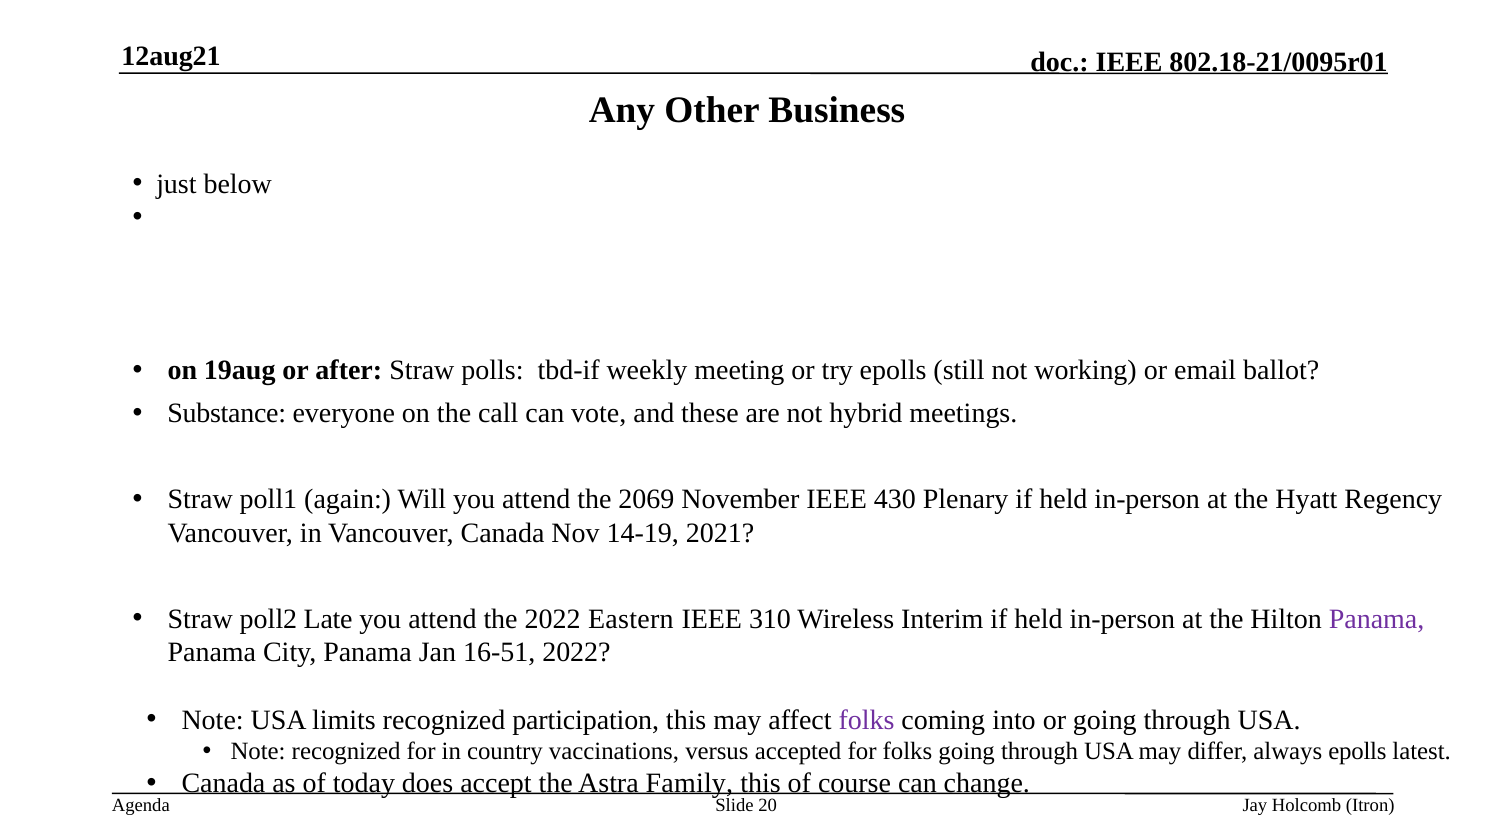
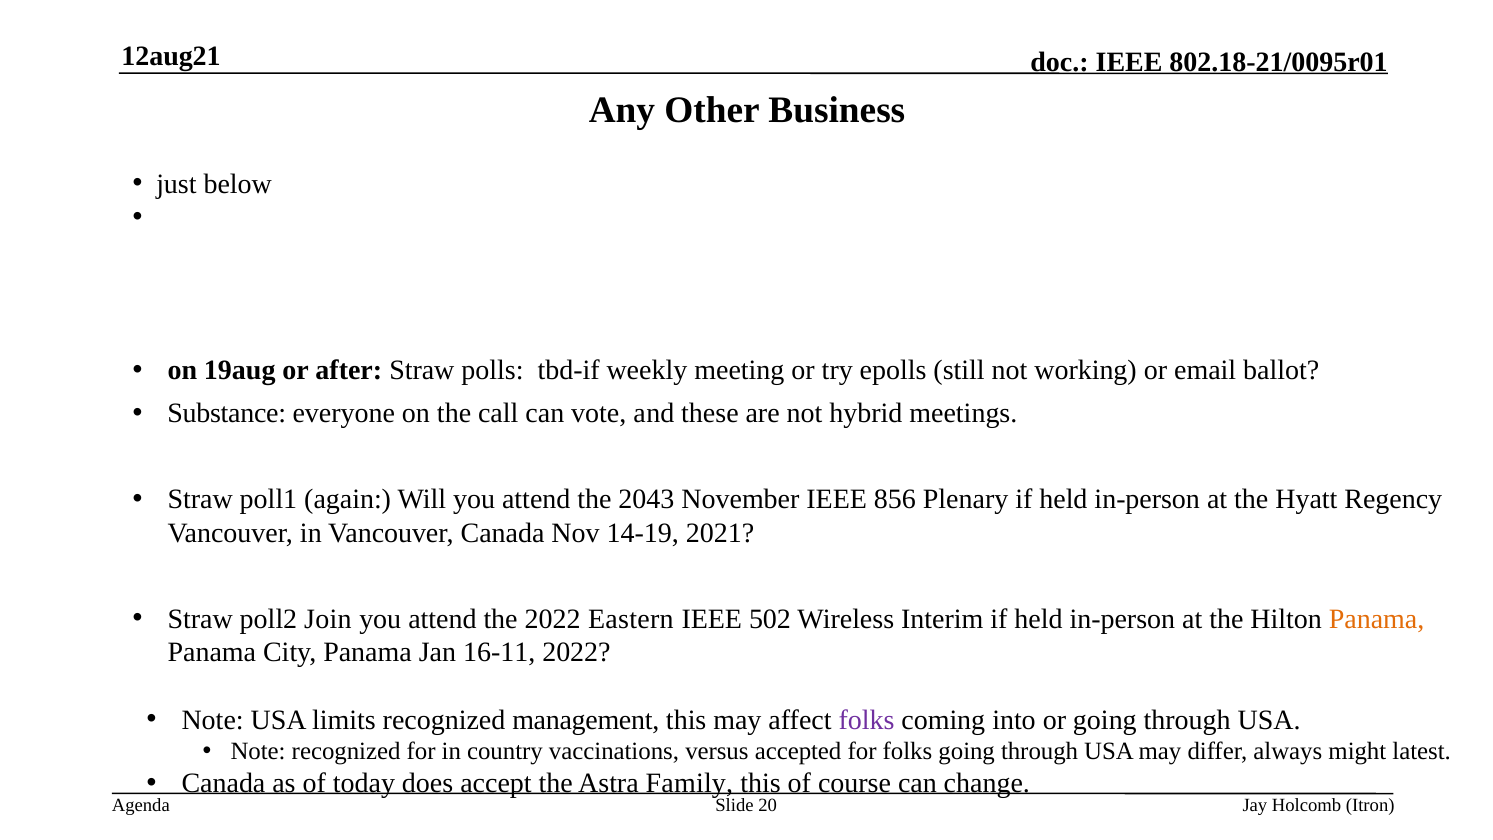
2069: 2069 -> 2043 (646, 499)
430: 430 -> 856 (895, 499)
Late: Late -> Join (328, 619)
310: 310 -> 502 (770, 619)
Panama colour: purple -> orange (1377, 619)
16-51: 16-51 -> 16-11 (499, 652)
participation: participation -> management (586, 720)
always epolls: epolls -> might (1357, 751)
